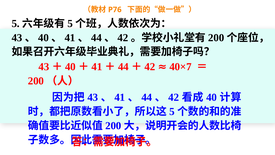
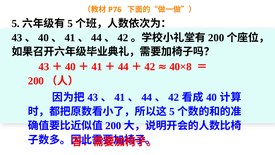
40×7: 40×7 -> 40×8 (181, 67)
